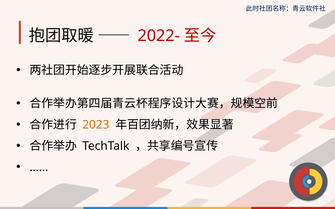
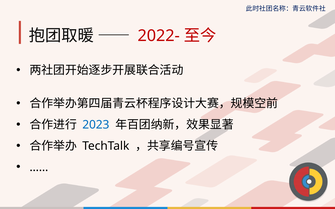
2023 colour: orange -> blue (96, 125)
